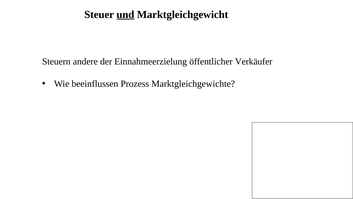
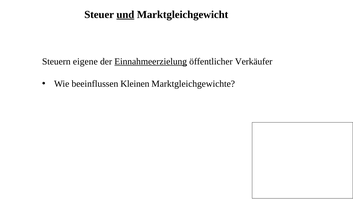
andere: andere -> eigene (85, 61)
Einnahmeerzielung underline: none -> present (151, 61)
Prozess: Prozess -> Kleinen (135, 84)
